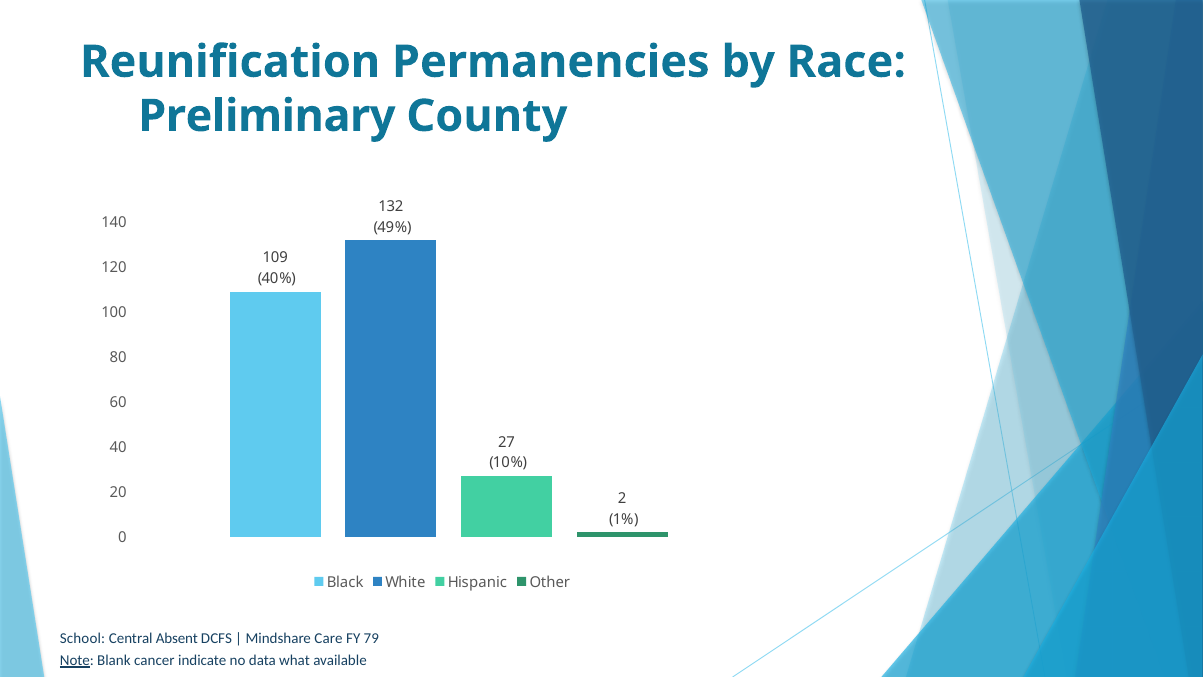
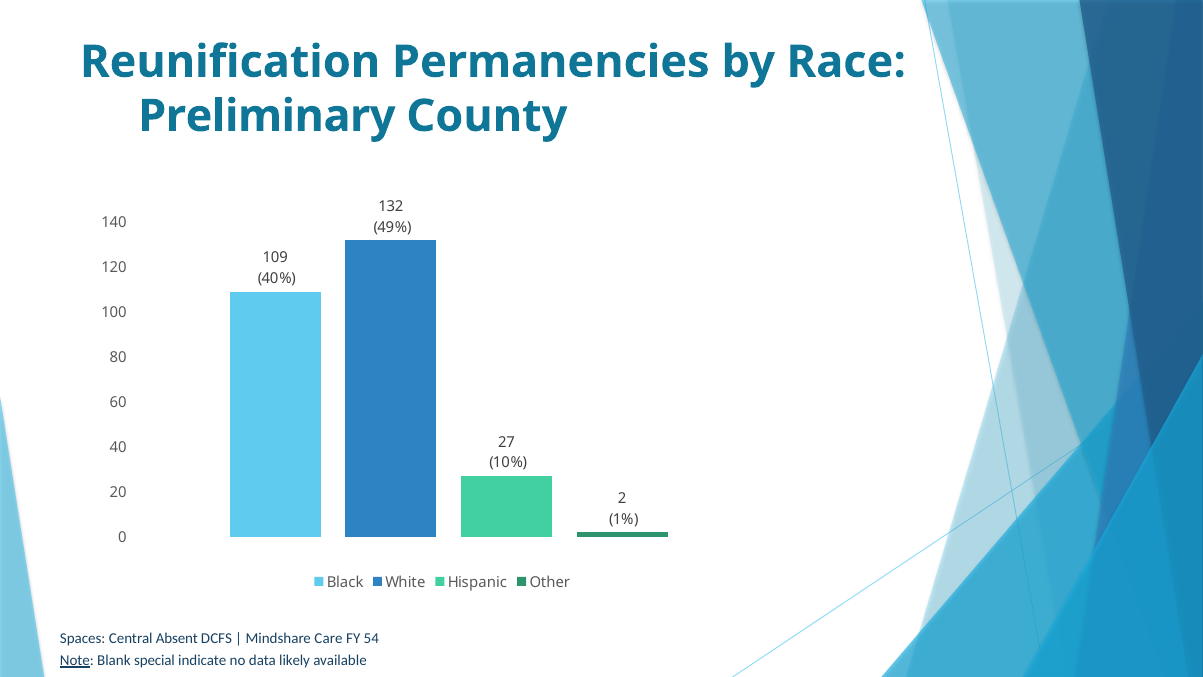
School: School -> Spaces (83, 638)
79: 79 -> 54 (371, 638)
cancer: cancer -> special (154, 660)
what: what -> likely (295, 660)
